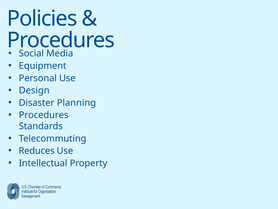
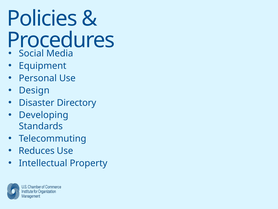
Planning: Planning -> Directory (77, 103)
Procedures: Procedures -> Developing (44, 115)
